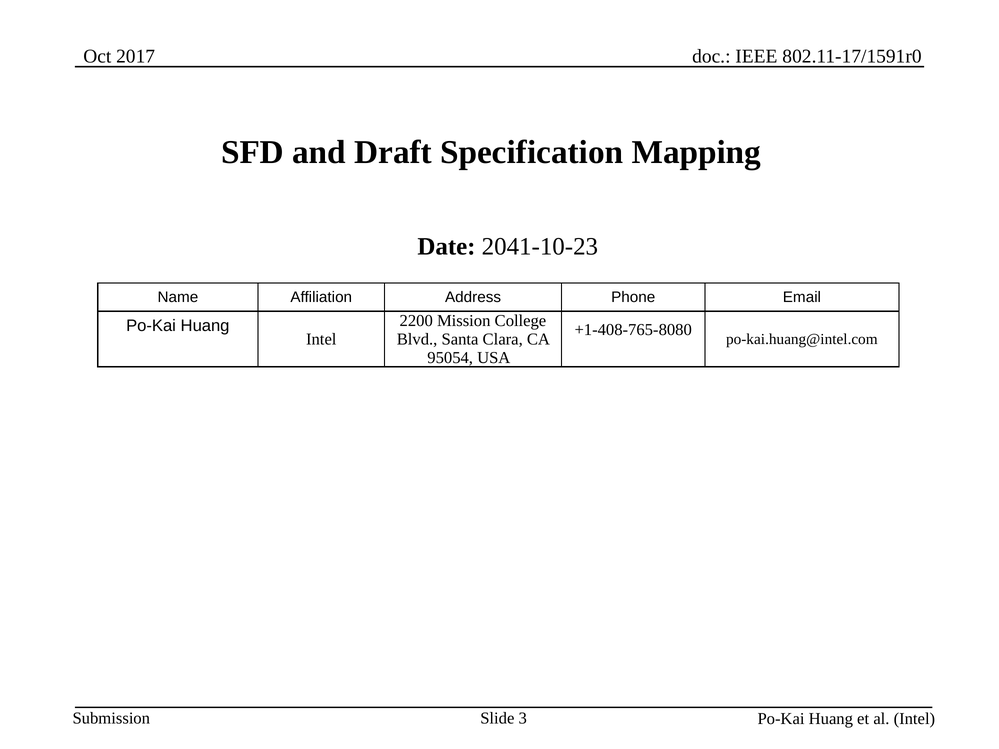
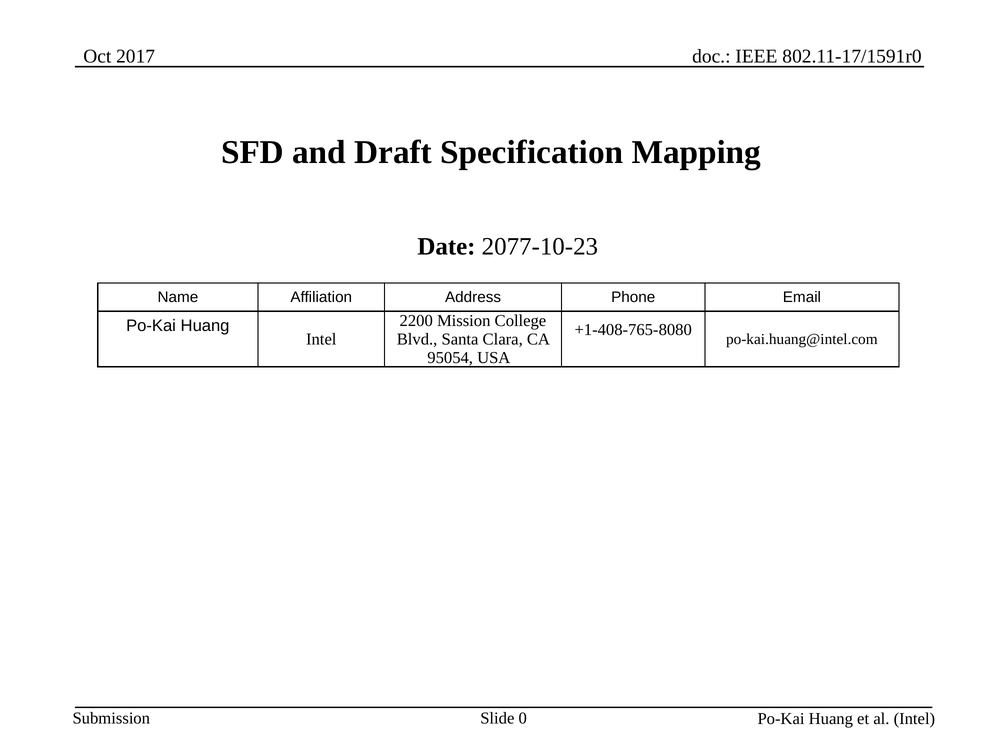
2041-10-23: 2041-10-23 -> 2077-10-23 (540, 247)
3: 3 -> 0 (523, 719)
